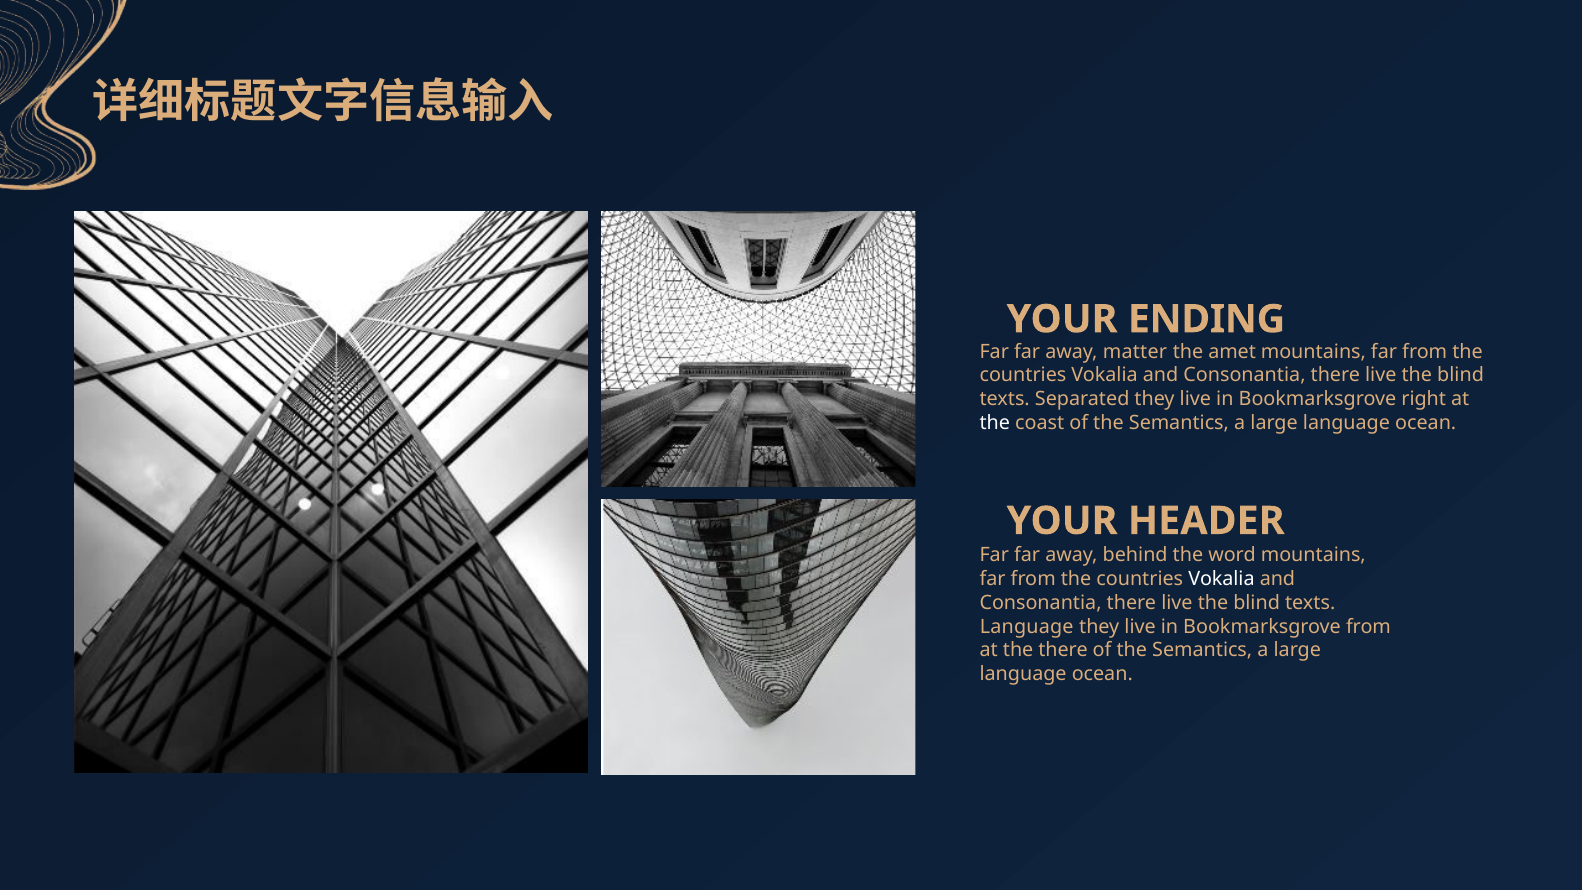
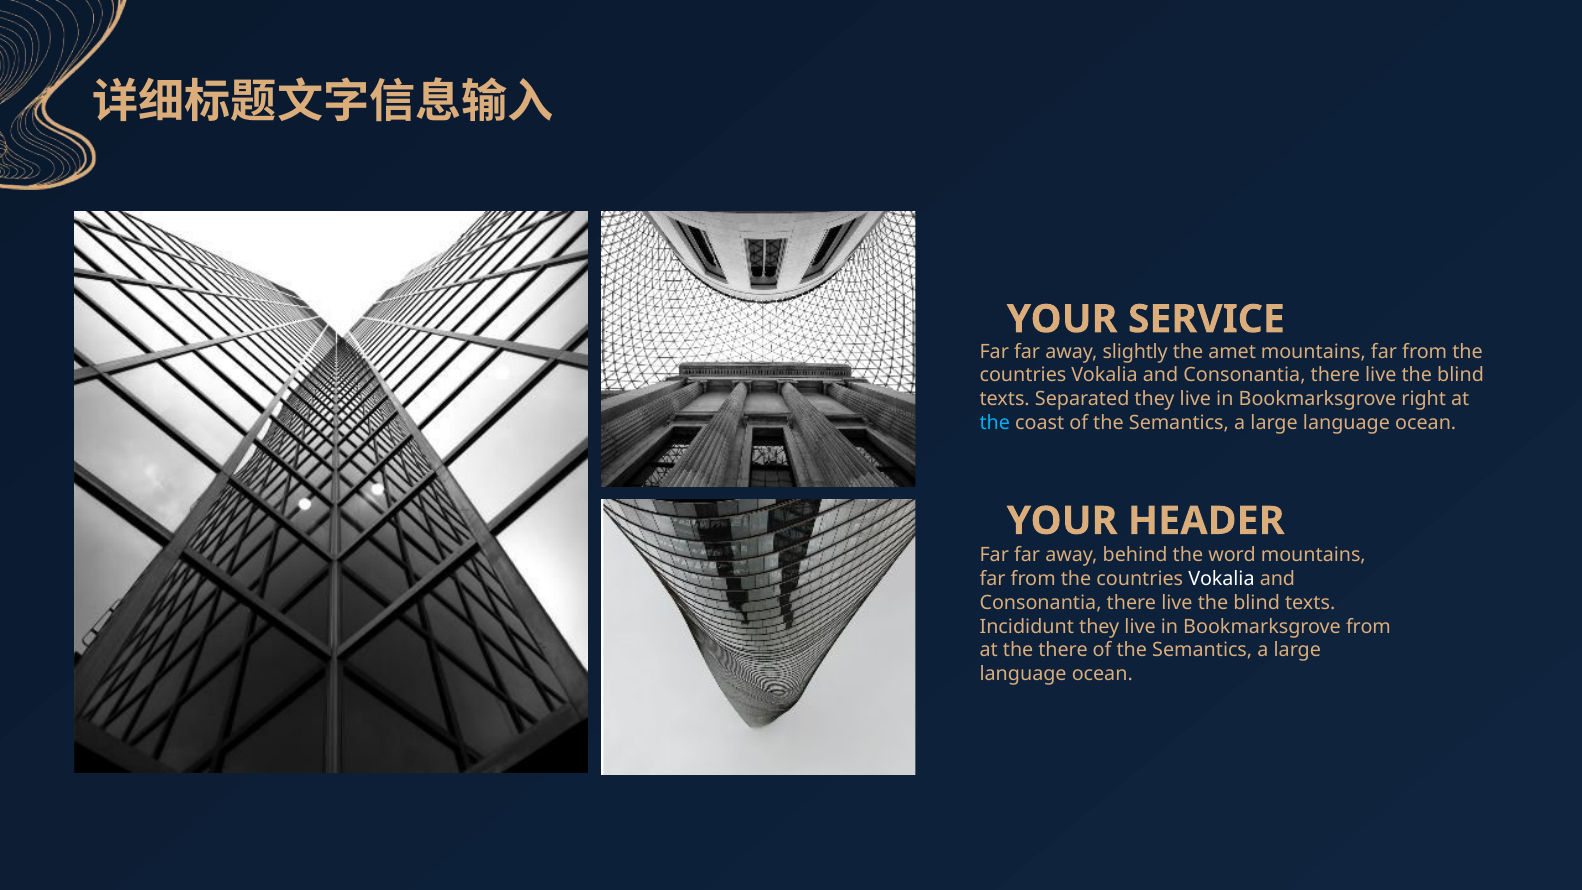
ENDING: ENDING -> SERVICE (1206, 319)
matter: matter -> slightly (1135, 352)
the colour: white -> light blue (995, 423)
Language: Language -> Incididunt (1027, 626)
